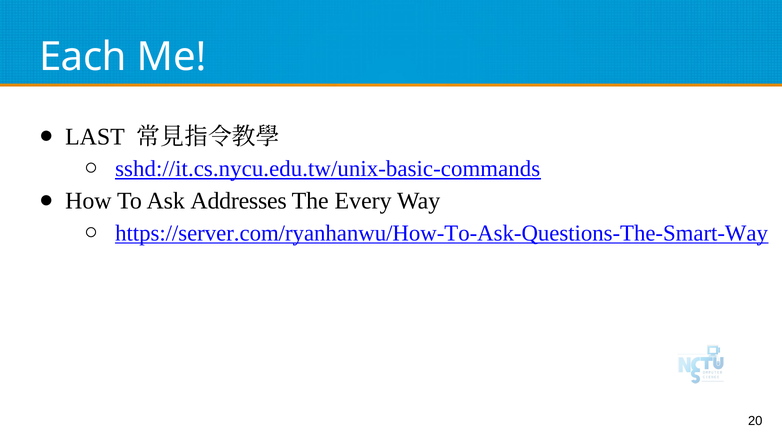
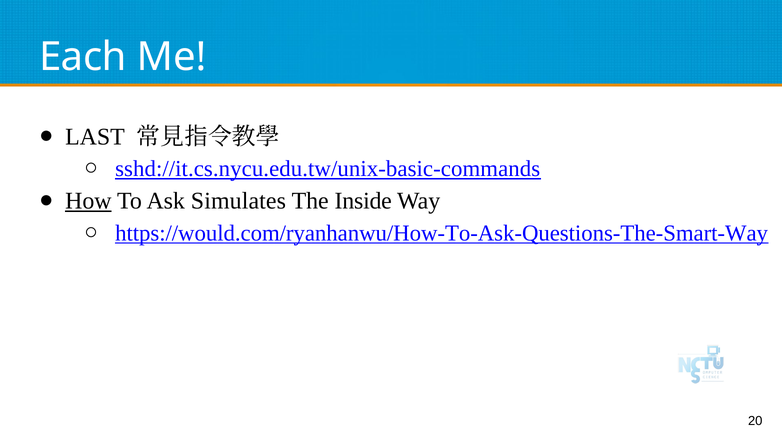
How underline: none -> present (88, 201)
Addresses: Addresses -> Simulates (238, 201)
Every: Every -> Inside (363, 201)
https://server.com/ryanhanwu/How-To-Ask-Questions-The-Smart-Way: https://server.com/ryanhanwu/How-To-Ask-Questions-The-Smart-Way -> https://would.com/ryanhanwu/How-To-Ask-Questions-The-Smart-Way (442, 233)
